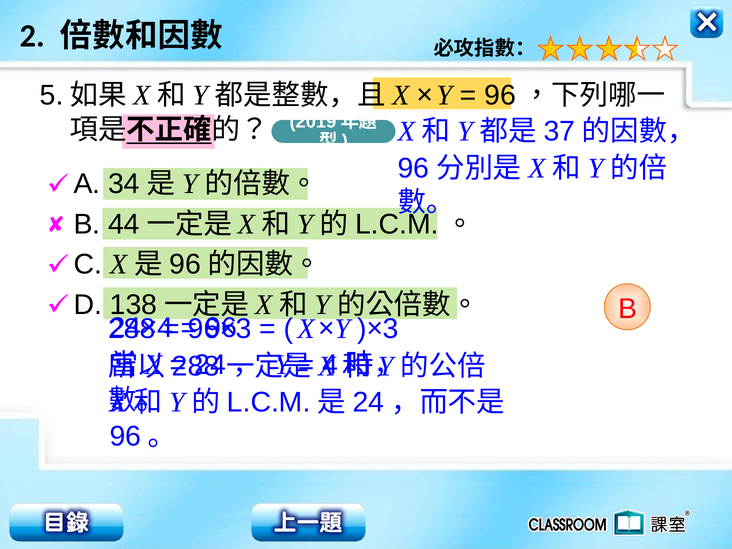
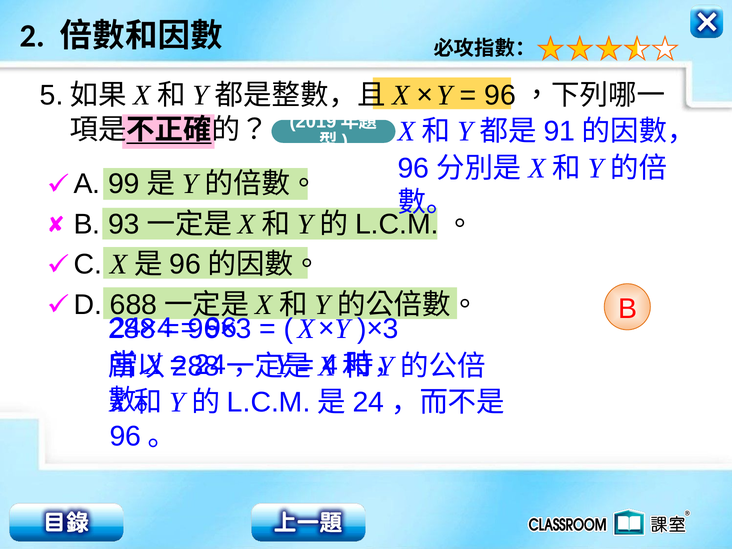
37: 37 -> 91 (559, 131)
34: 34 -> 99 (124, 184)
44: 44 -> 93 (124, 224)
138: 138 -> 688 (133, 305)
